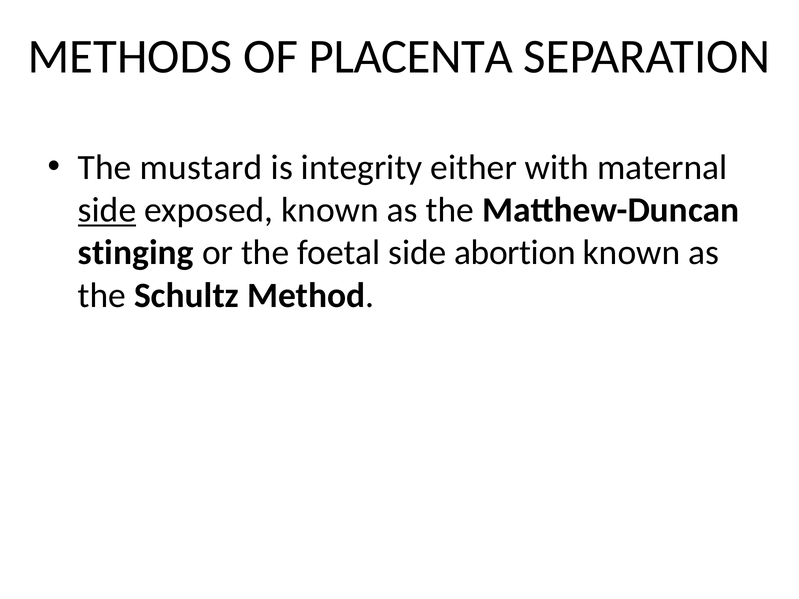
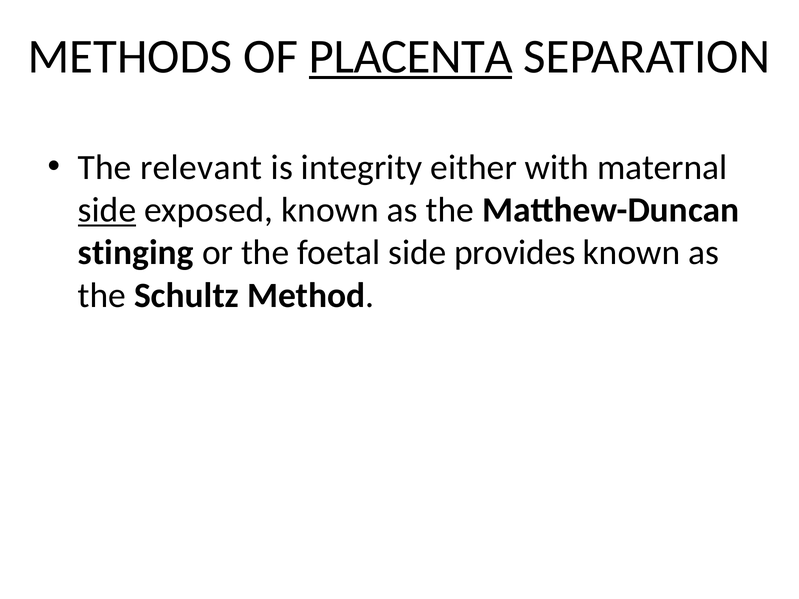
PLACENTA underline: none -> present (411, 57)
mustard: mustard -> relevant (201, 168)
abortion: abortion -> provides (515, 253)
